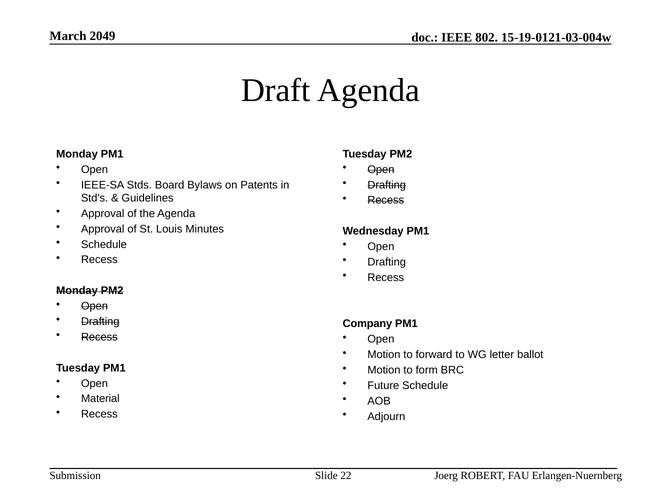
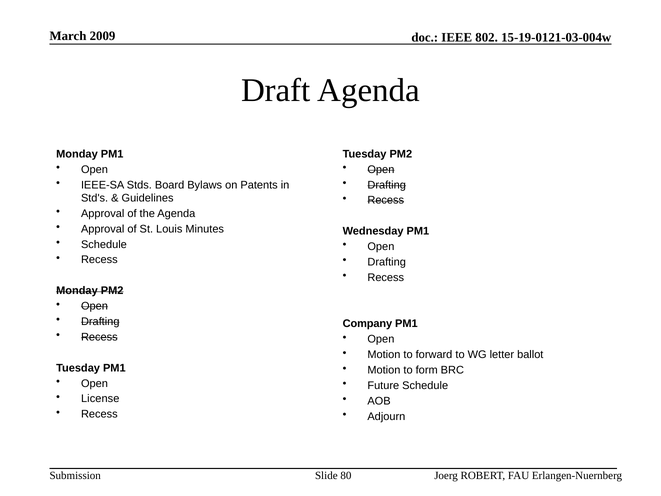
2049: 2049 -> 2009 (103, 36)
Material: Material -> License (100, 399)
22: 22 -> 80 (346, 475)
